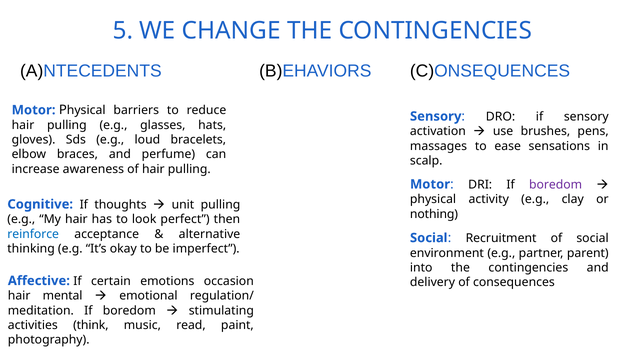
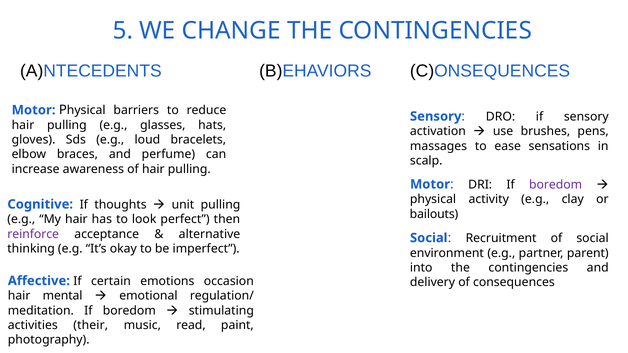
nothing: nothing -> bailouts (434, 214)
reinforce colour: blue -> purple (33, 234)
think: think -> their (91, 325)
